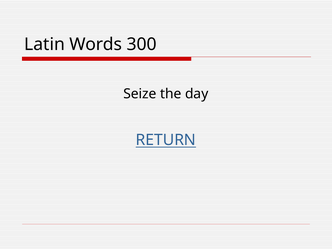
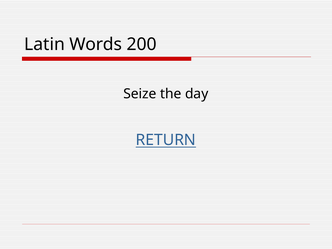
300: 300 -> 200 (142, 44)
